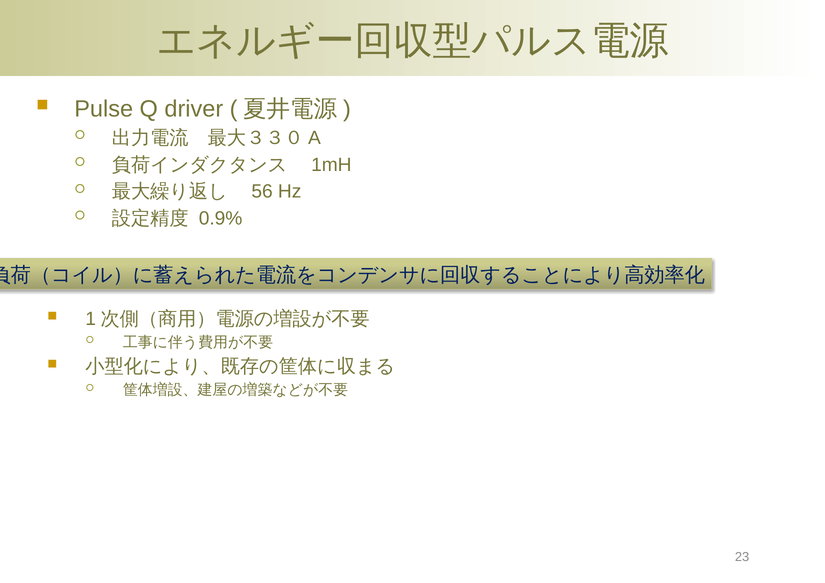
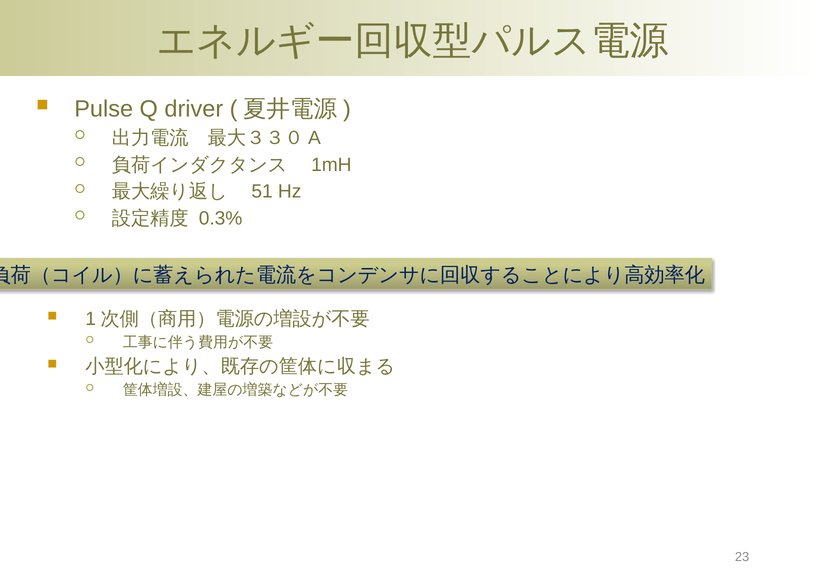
56: 56 -> 51 (262, 192)
0.9%: 0.9% -> 0.3% (221, 219)
